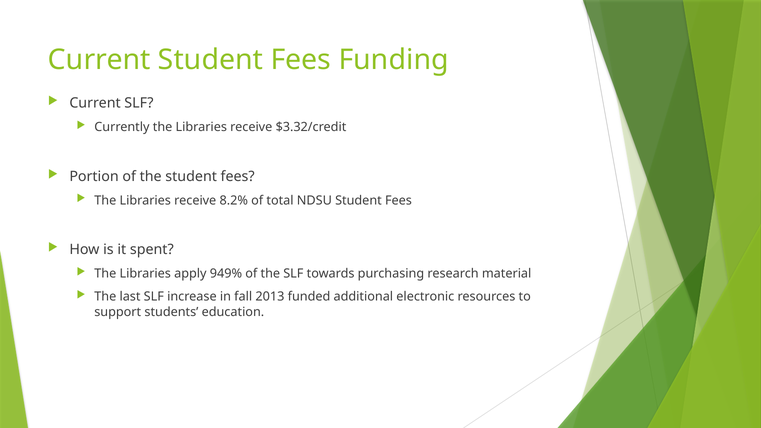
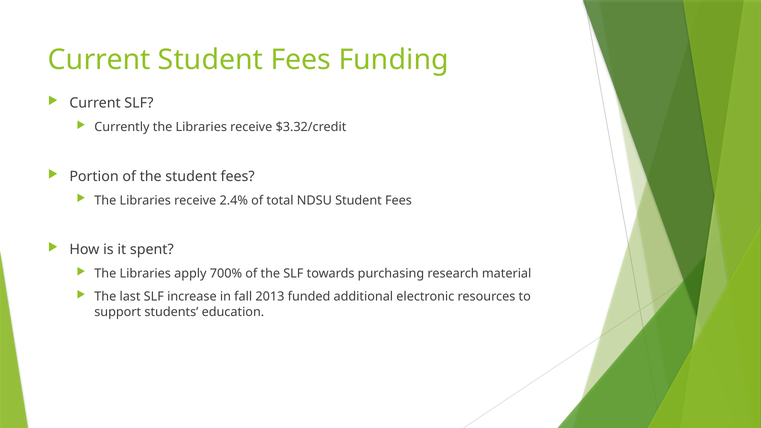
8.2%: 8.2% -> 2.4% (234, 200)
949%: 949% -> 700% (226, 274)
